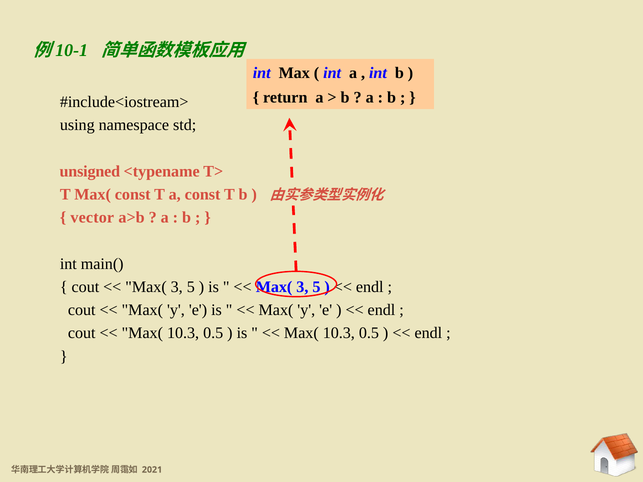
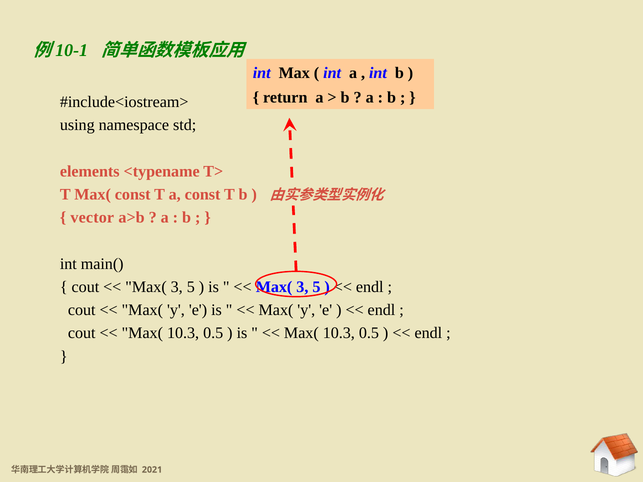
unsigned: unsigned -> elements (90, 171)
